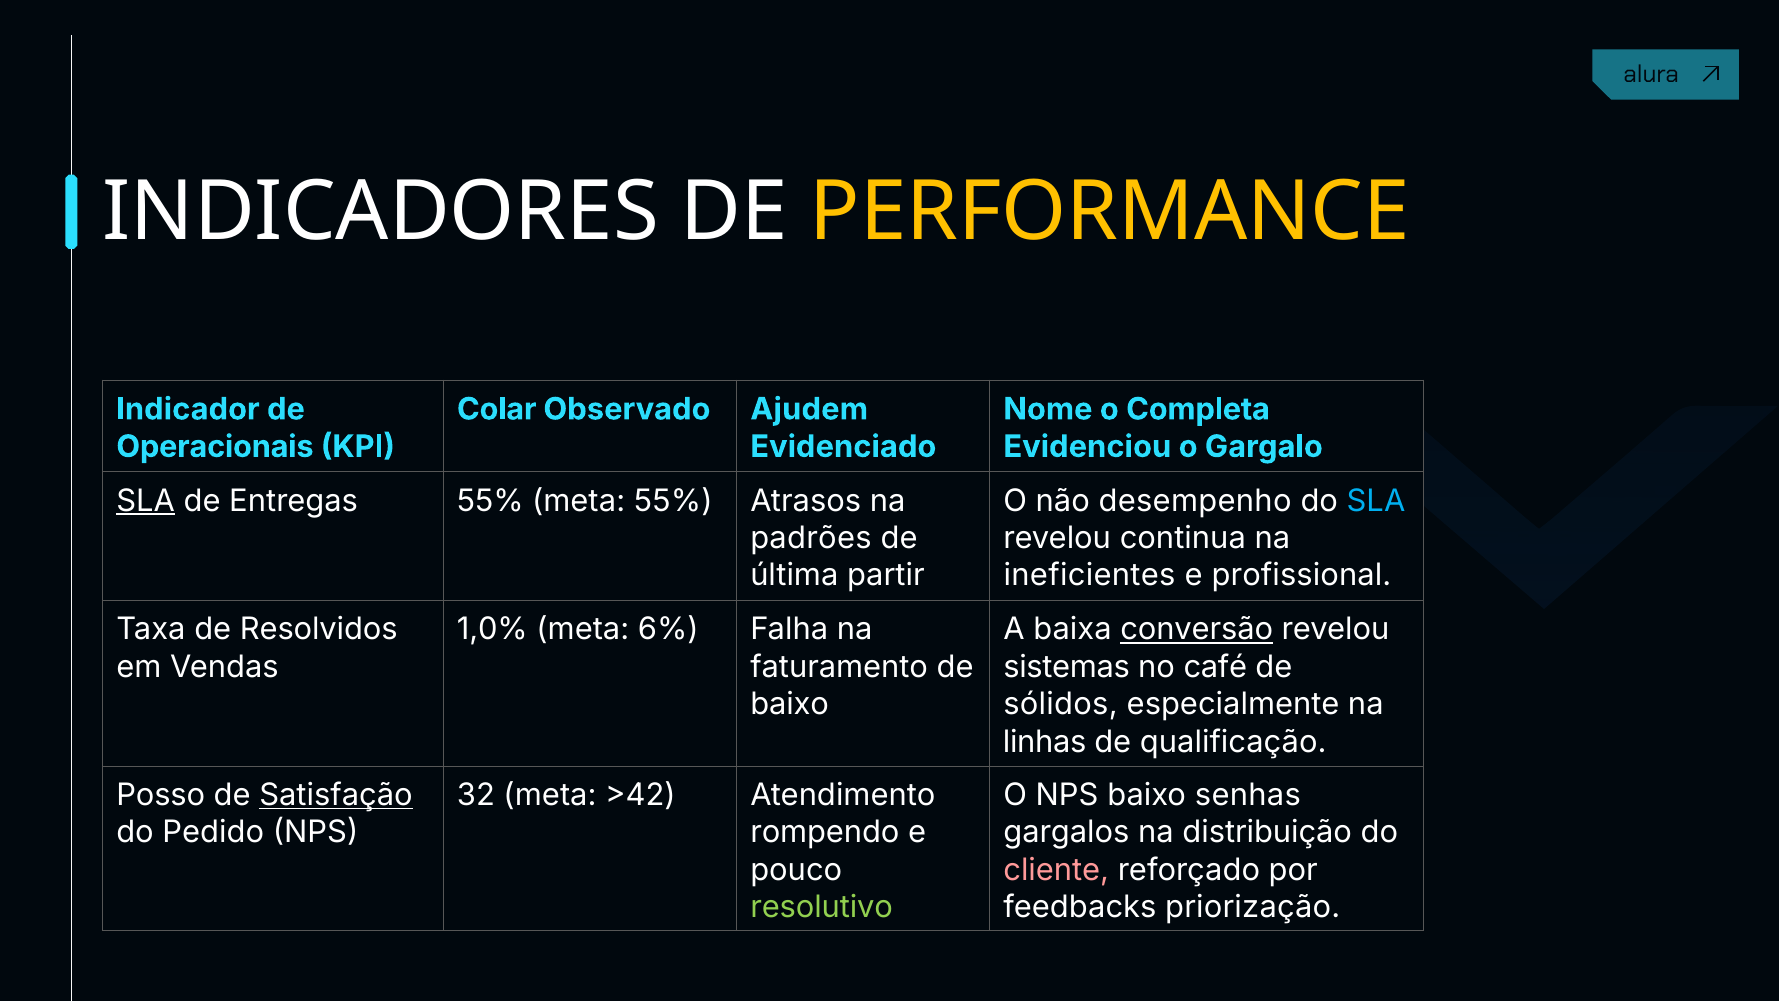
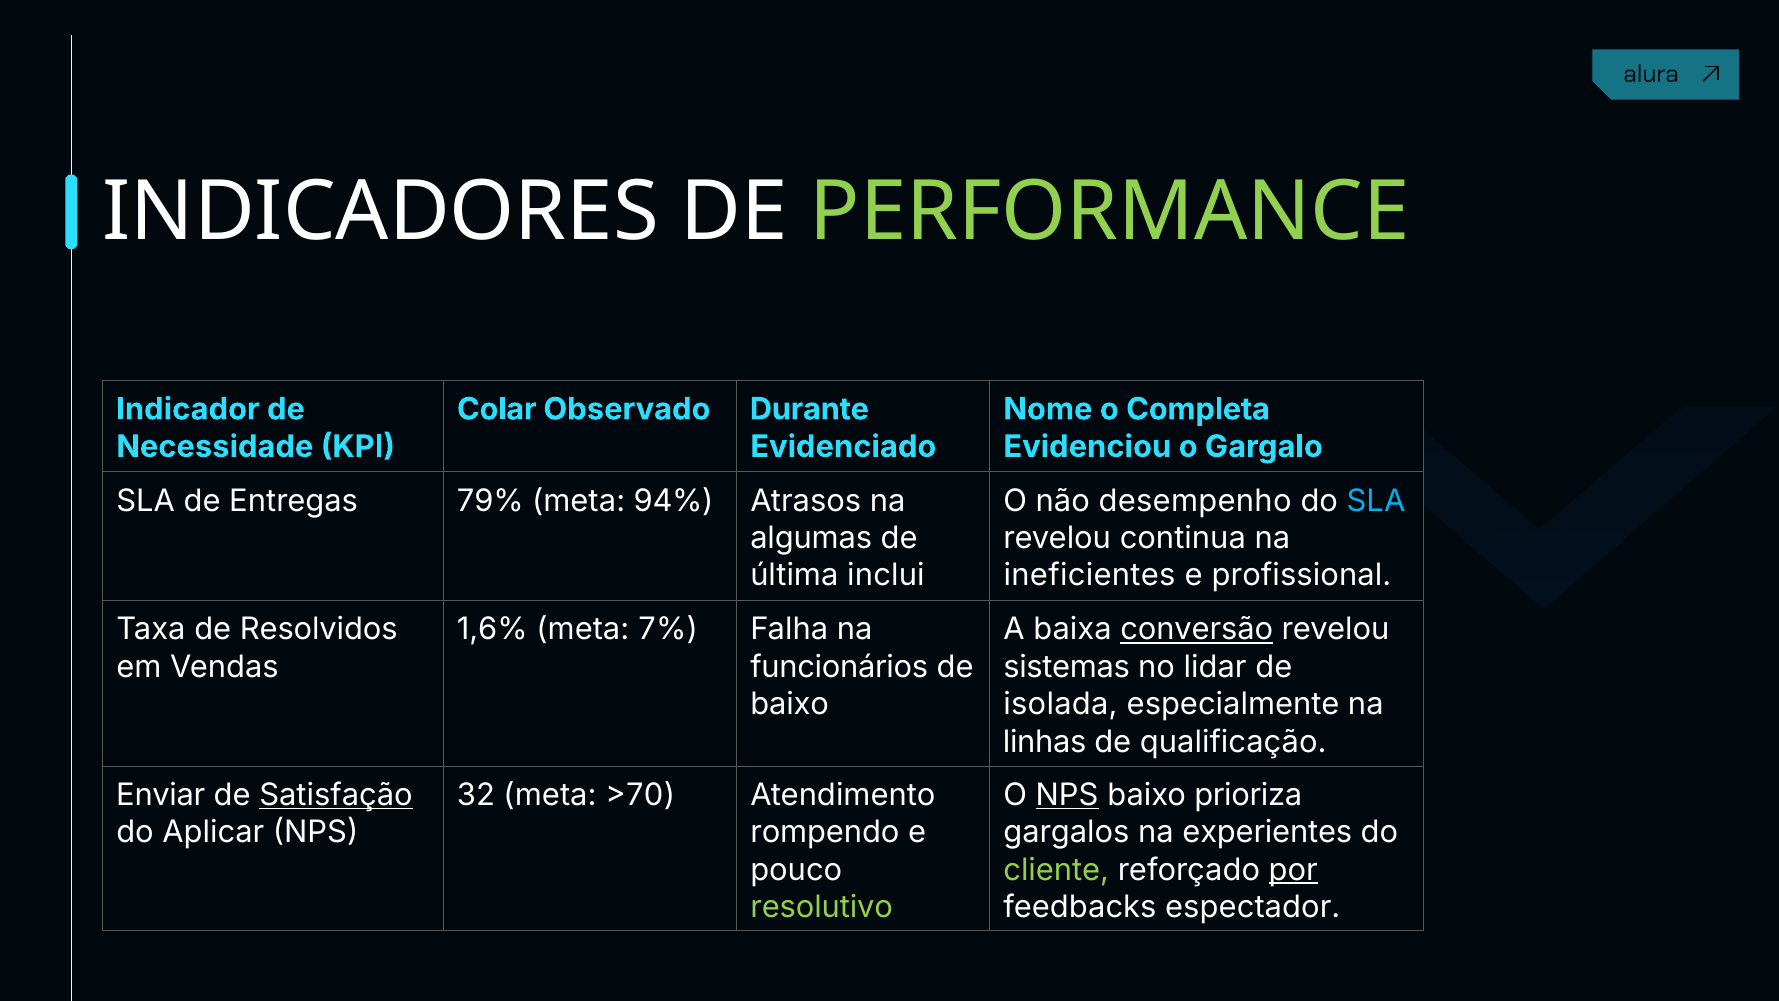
PERFORMANCE colour: yellow -> light green (1110, 212)
Ajudem: Ajudem -> Durante (809, 409)
Operacionais: Operacionais -> Necessidade (215, 447)
SLA underline: present -> none (146, 501)
Entregas 55%: 55% -> 79% (490, 501)
meta 55%: 55% -> 94% (674, 501)
padrões: padrões -> algumas (811, 538)
partir: partir -> inclui (886, 576)
1,0%: 1,0% -> 1,6% (492, 629)
6%: 6% -> 7% (668, 629)
faturamento: faturamento -> funcionários (839, 667)
café: café -> lidar (1215, 667)
sólidos: sólidos -> isolada (1061, 704)
Posso: Posso -> Enviar (161, 795)
>42: >42 -> >70 (640, 795)
NPS underline: none -> present (1067, 795)
senhas: senhas -> prioriza (1248, 795)
Pedido: Pedido -> Aplicar (213, 832)
distribuição: distribuição -> experientes (1267, 832)
cliente colour: pink -> light green (1056, 870)
por underline: none -> present (1293, 870)
priorização: priorização -> espectador (1253, 907)
